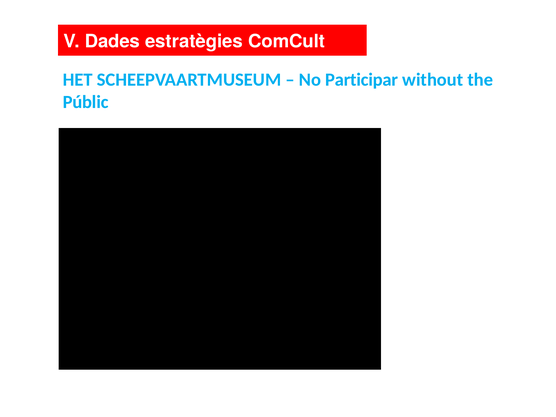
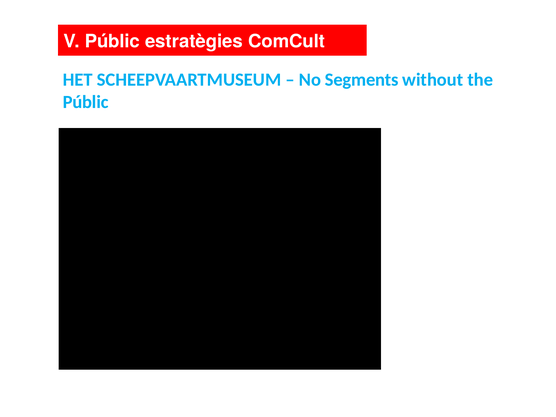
V Dades: Dades -> Públic (112, 41)
Participar: Participar -> Segments (362, 80)
